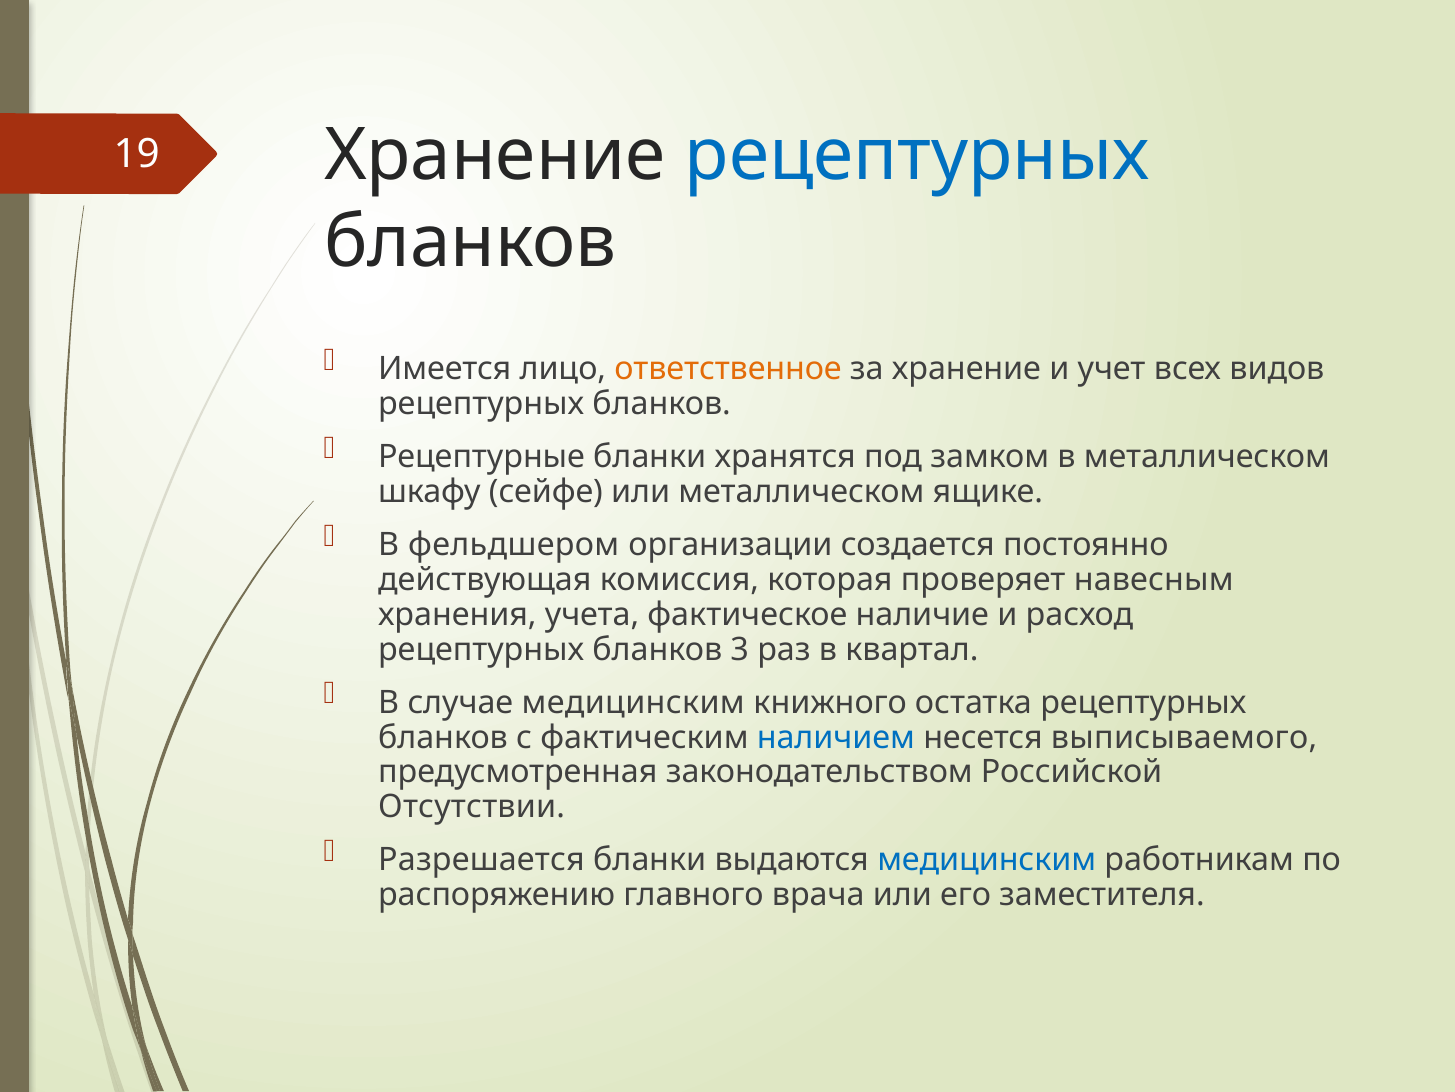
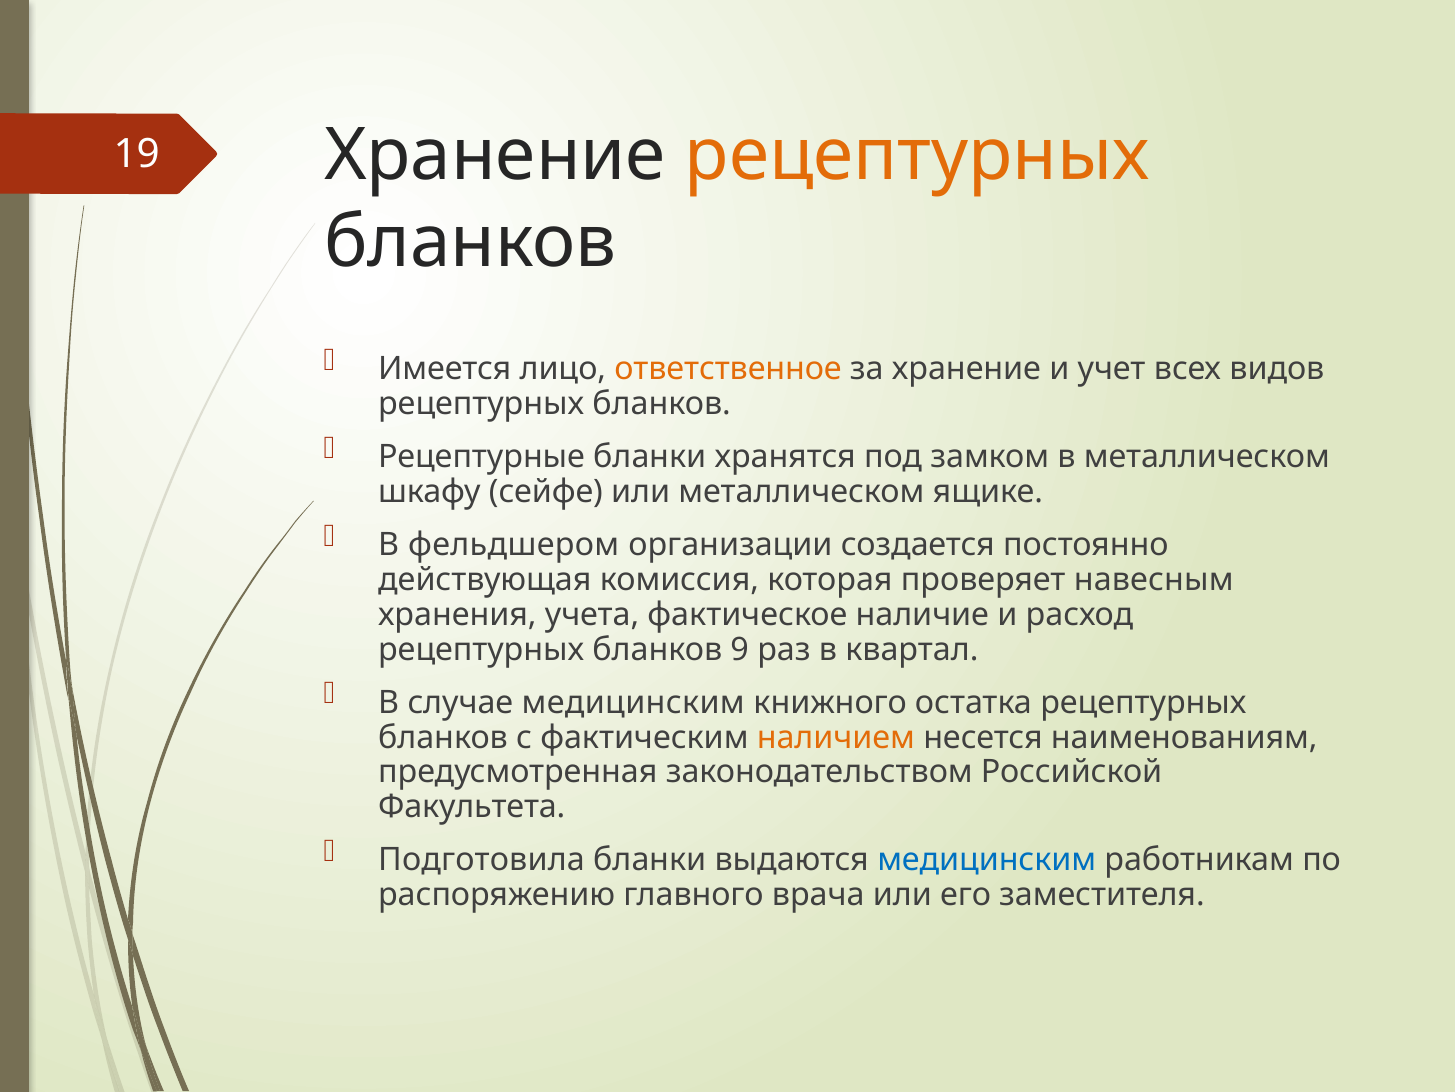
рецептурных colour: blue -> orange (917, 155)
3: 3 -> 9 (740, 649)
наличием colour: blue -> orange (836, 737)
выписываемого: выписываемого -> наименованиям (1184, 737)
Отсутствии: Отсутствии -> Факультета (472, 807)
Разрешается: Разрешается -> Подготовила (482, 860)
